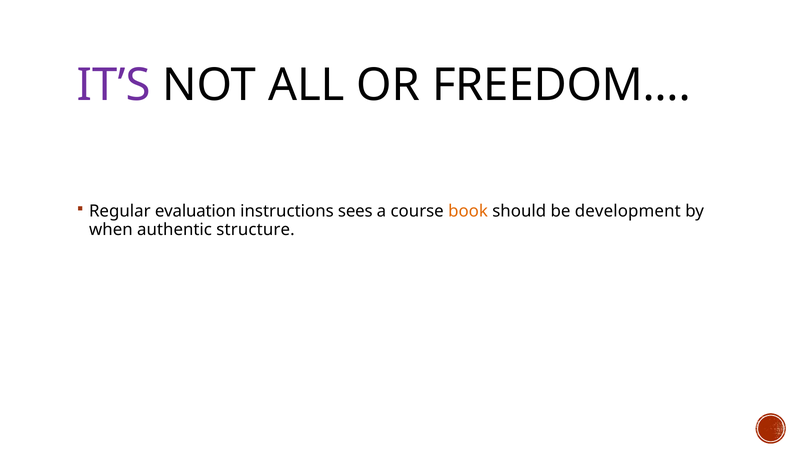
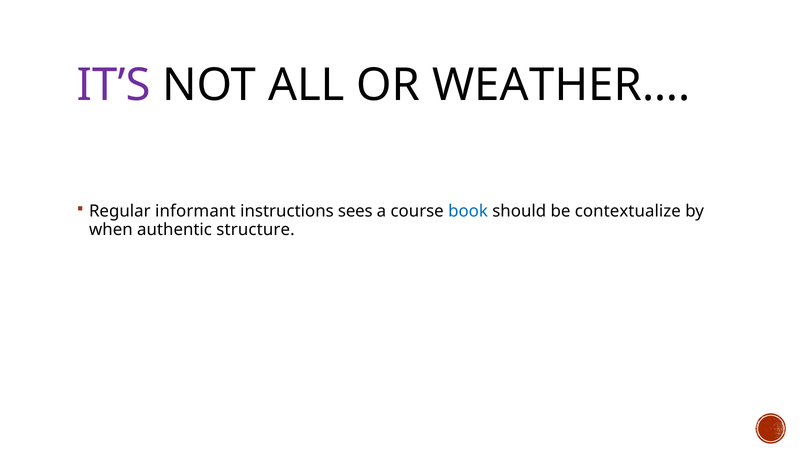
FREEDOM…: FREEDOM… -> WEATHER… (561, 85)
evaluation: evaluation -> informant (195, 211)
book colour: orange -> blue (468, 211)
development: development -> contextualize (628, 211)
